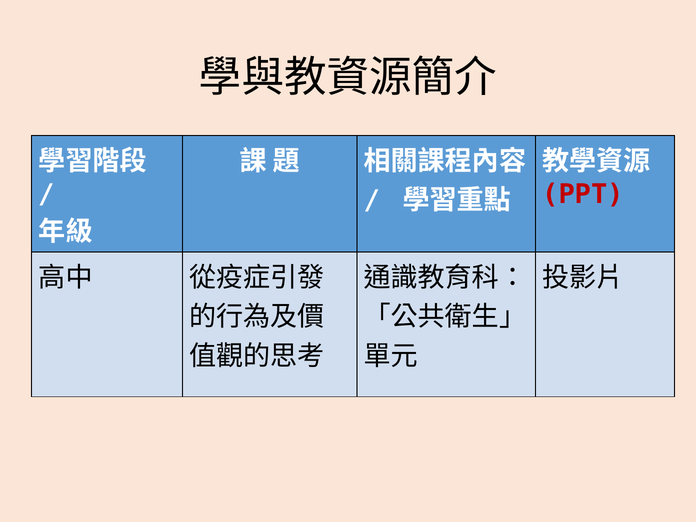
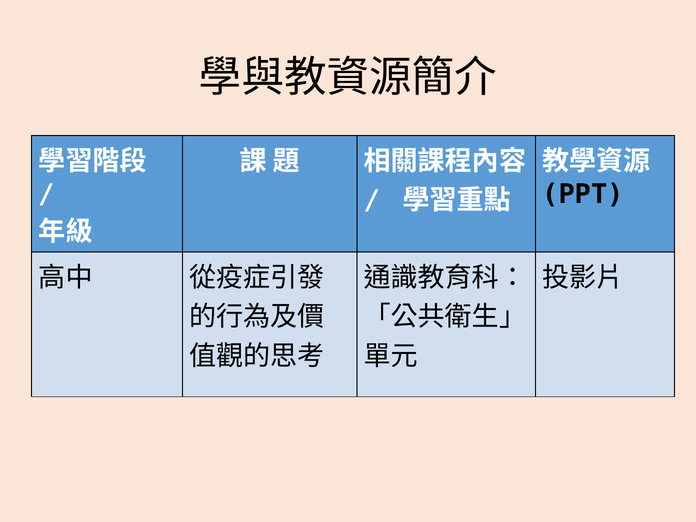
PPT colour: red -> black (583, 194)
